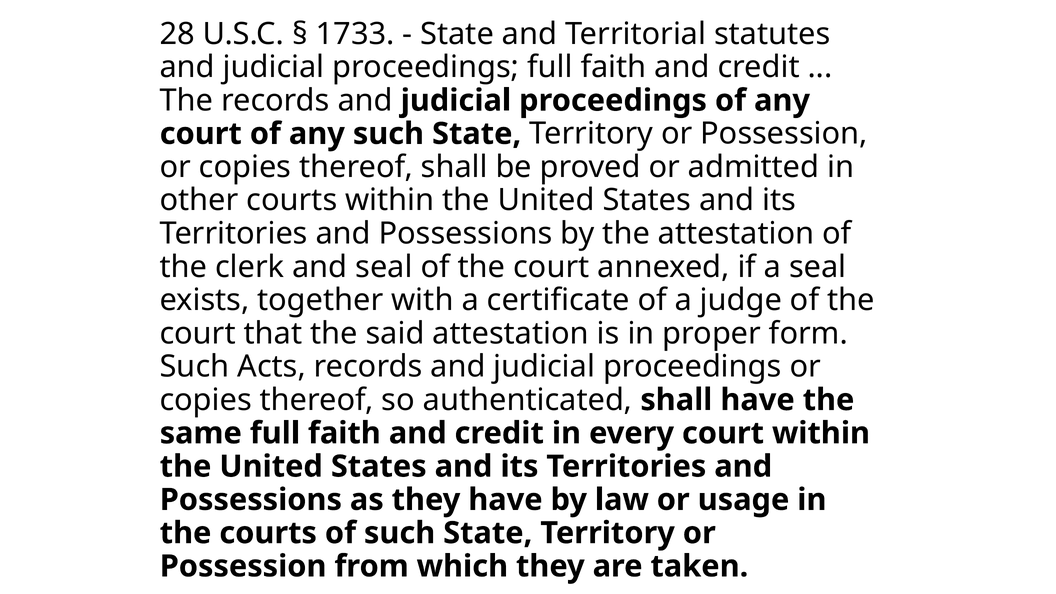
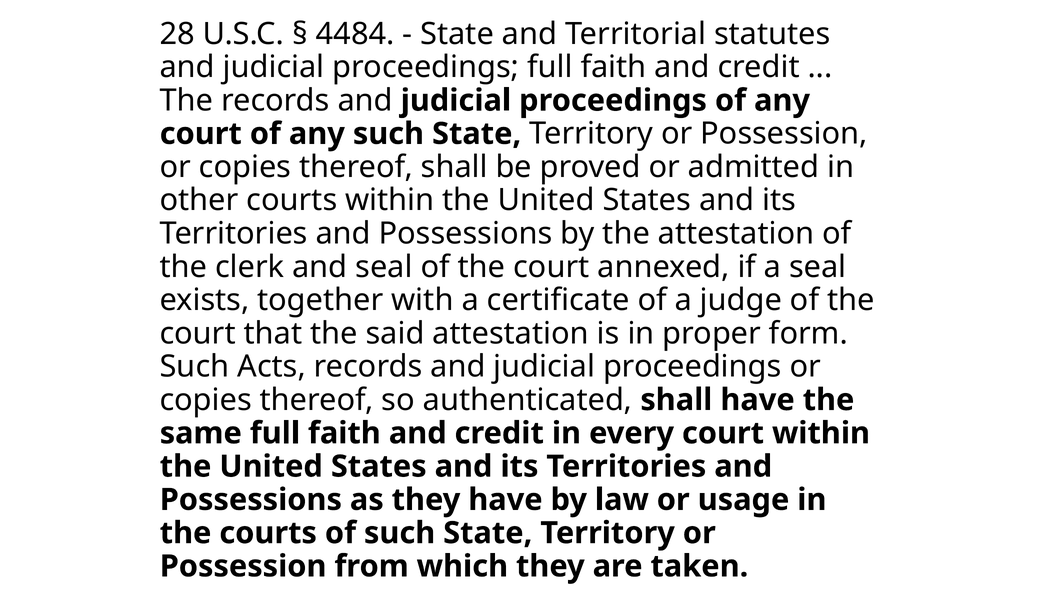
1733: 1733 -> 4484 (355, 34)
